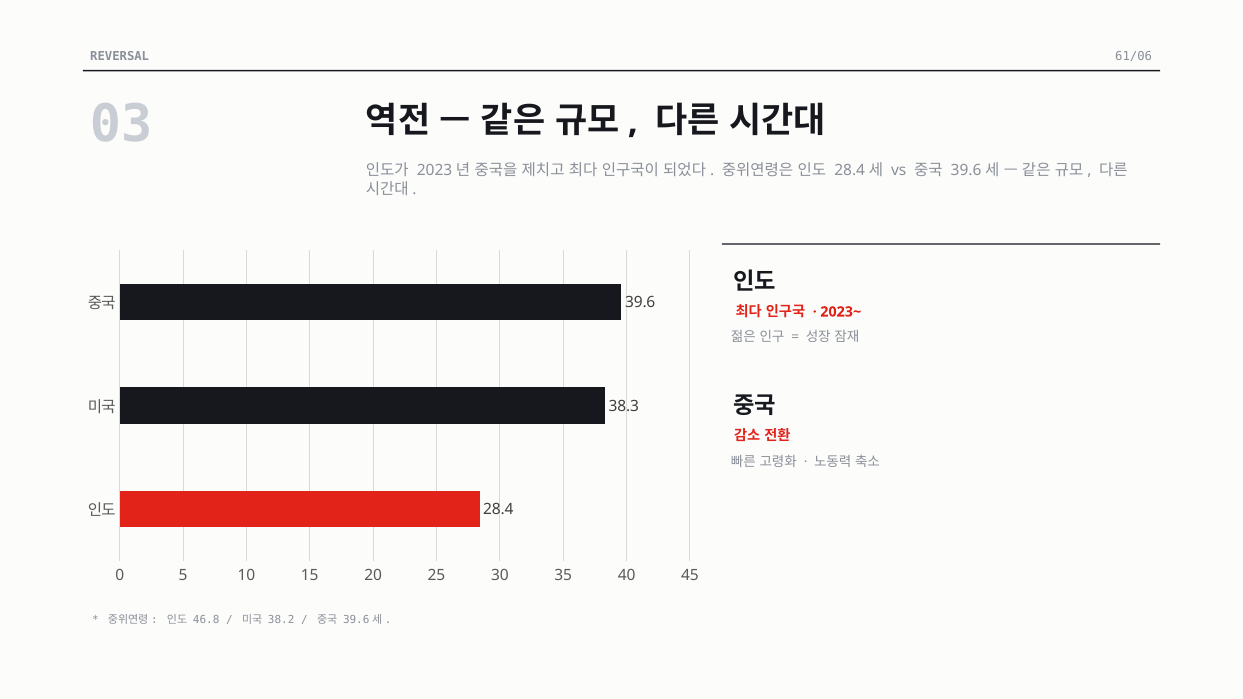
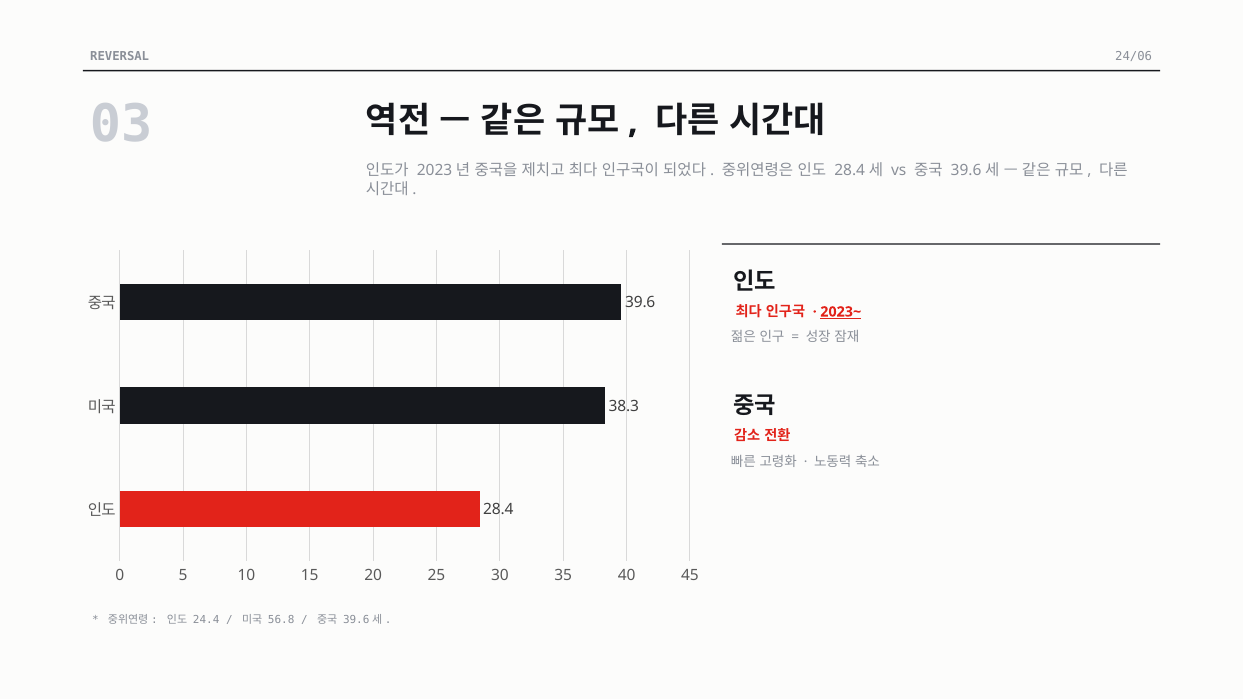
61/06: 61/06 -> 24/06 (1134, 57)
2023~ underline: none -> present (841, 312)
46.8: 46.8 -> 24.4 (206, 620)
38.2: 38.2 -> 56.8 (281, 620)
